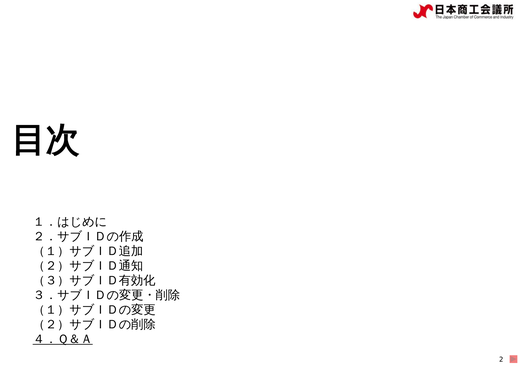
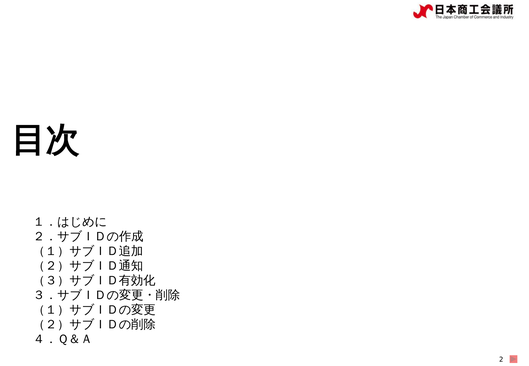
４．Ｑ＆Ａ underline: present -> none (63, 339)
